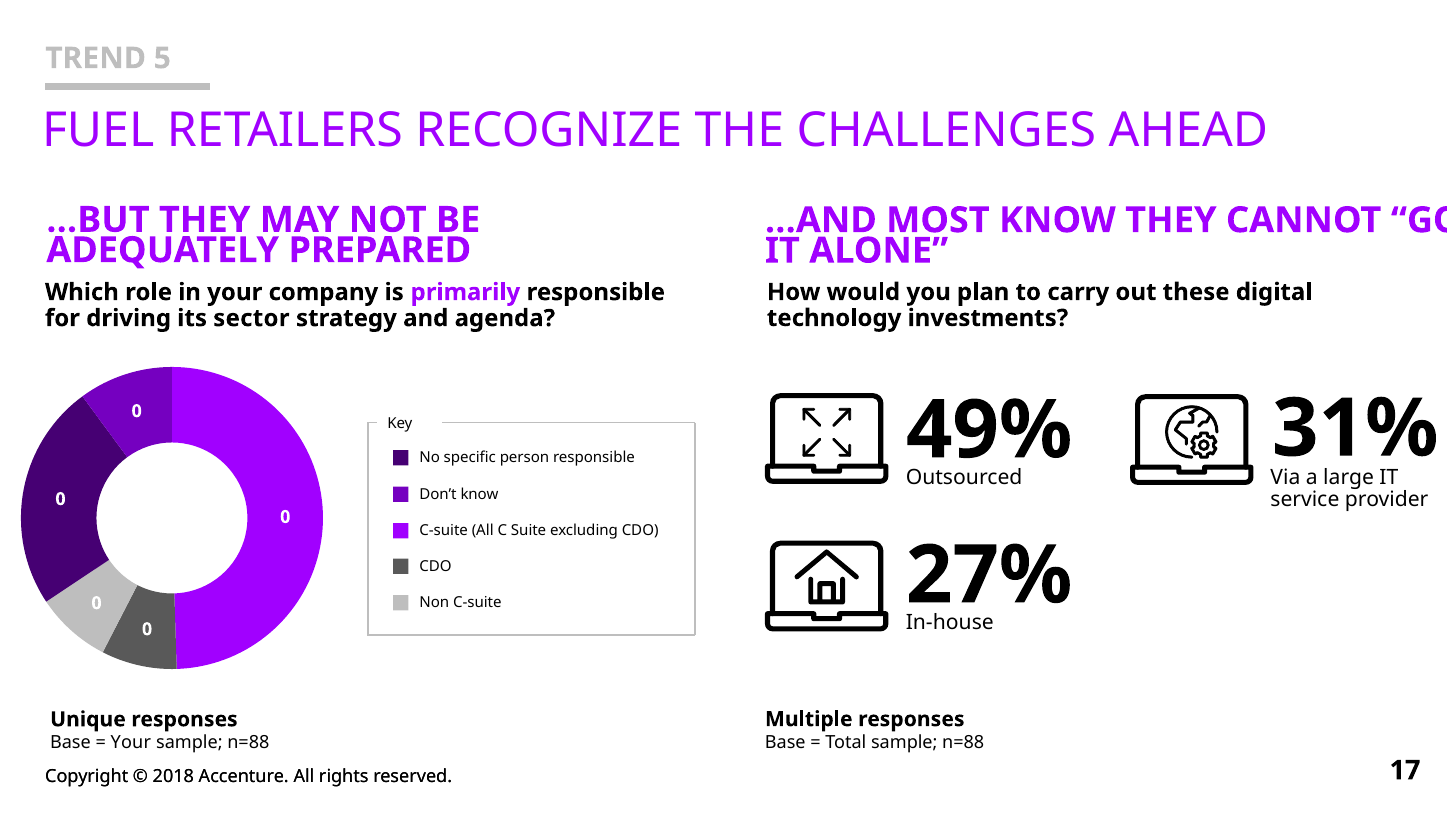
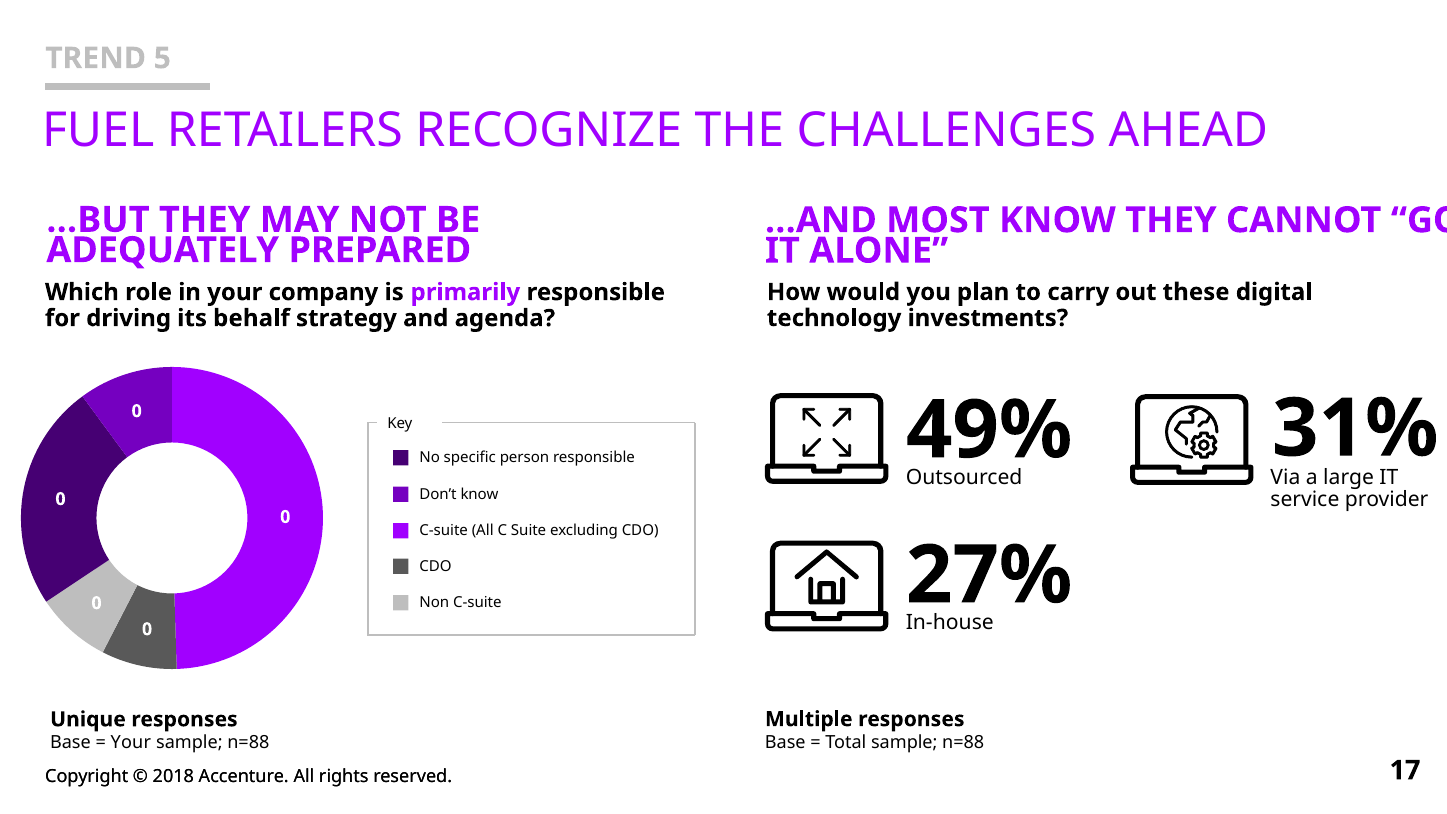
sector: sector -> behalf (251, 318)
